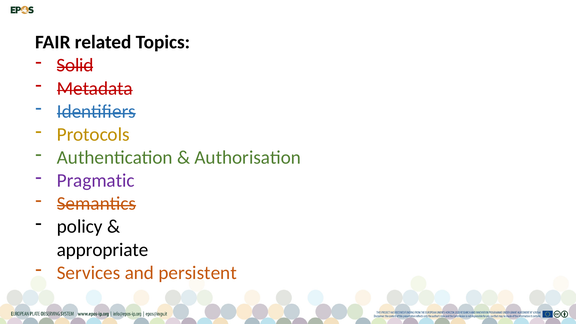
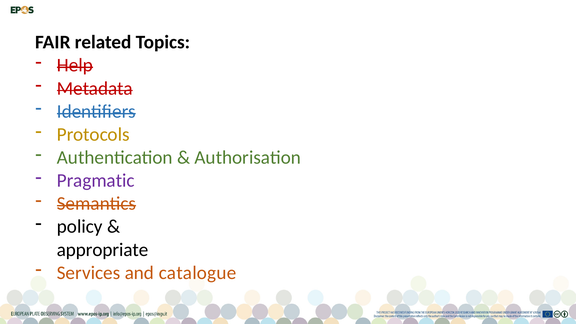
Solid: Solid -> Help (75, 65)
persistent: persistent -> catalogue (198, 273)
